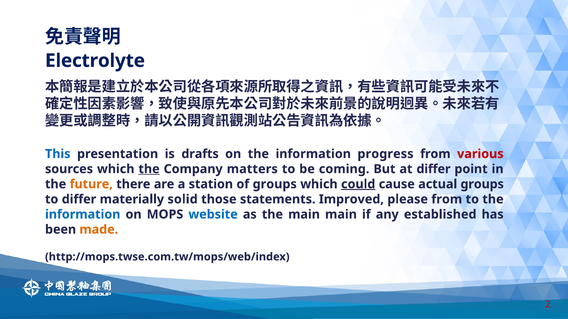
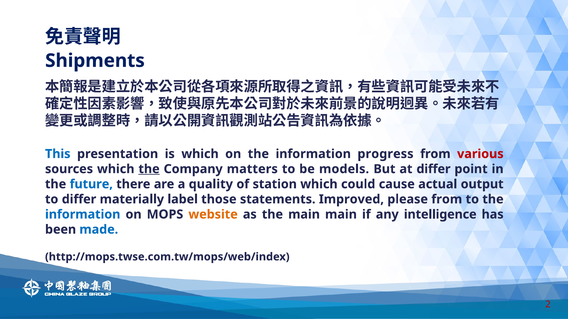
Electrolyte: Electrolyte -> Shipments (95, 61)
is drafts: drafts -> which (200, 154)
coming: coming -> models (344, 169)
future colour: orange -> blue (91, 184)
station: station -> quality (211, 184)
of groups: groups -> station (275, 184)
could underline: present -> none (358, 184)
actual groups: groups -> output (482, 184)
solid: solid -> label (183, 200)
website colour: blue -> orange (213, 215)
established: established -> intelligence (440, 215)
made colour: orange -> blue (99, 230)
